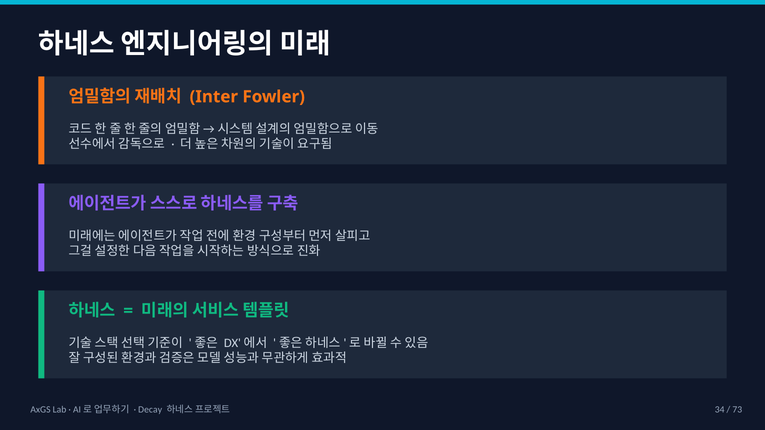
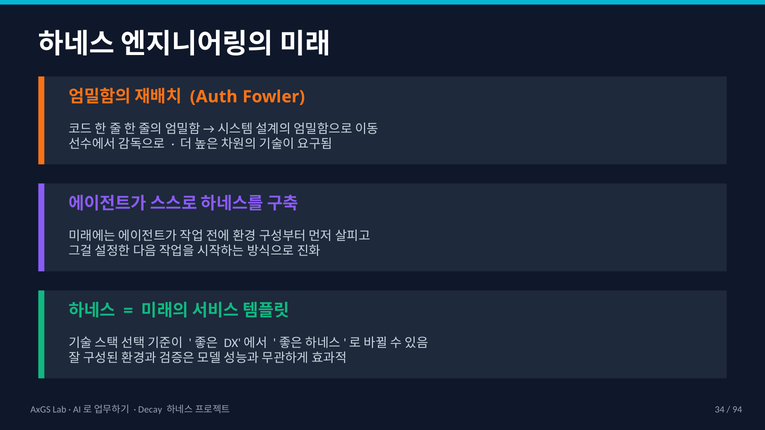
Inter: Inter -> Auth (214, 97)
73: 73 -> 94 (737, 410)
